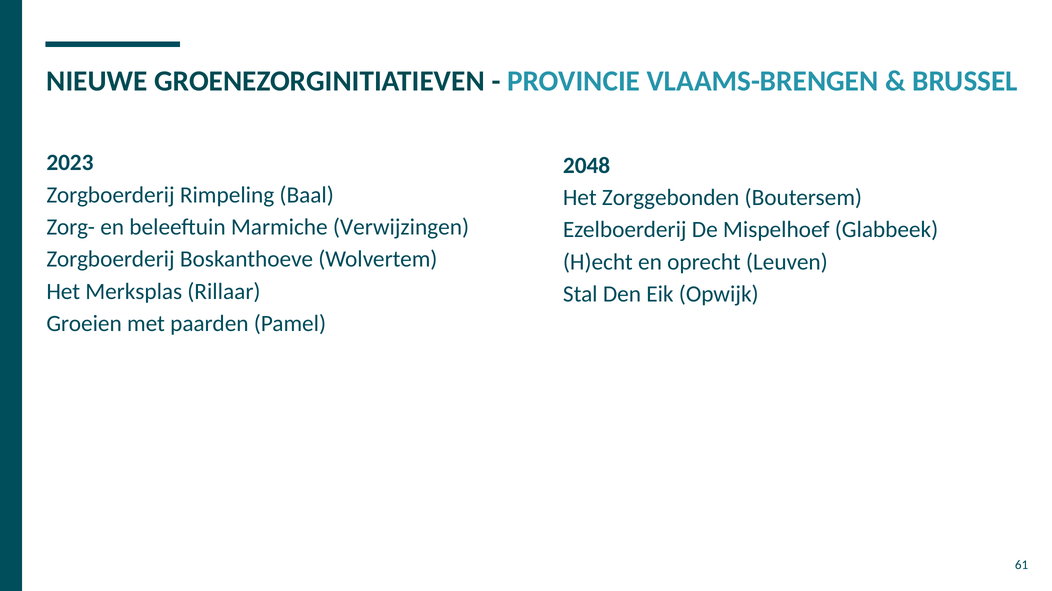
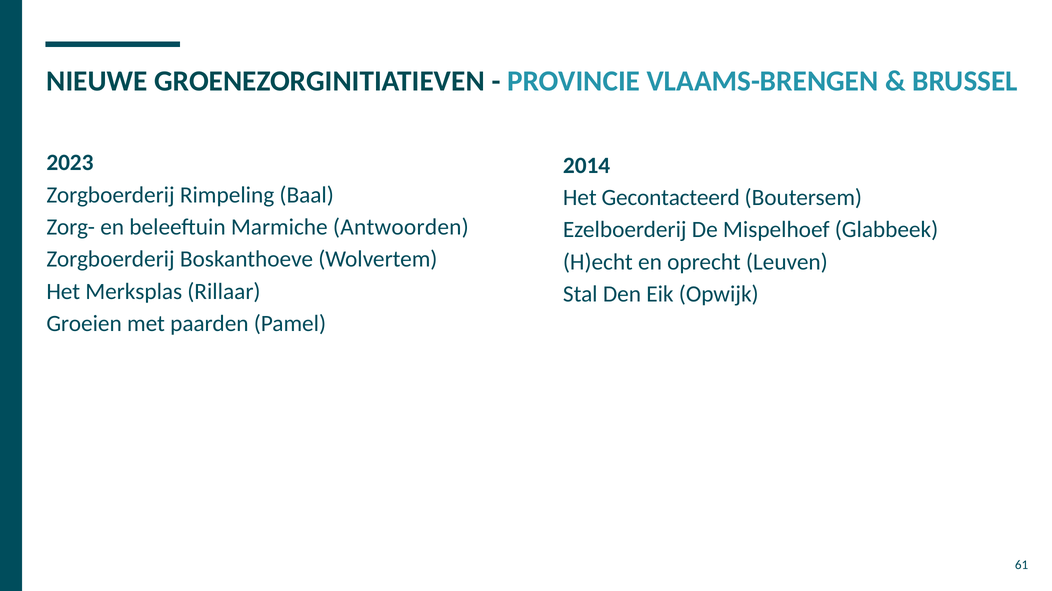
2048: 2048 -> 2014 (587, 166)
Zorggebonden: Zorggebonden -> Gecontacteerd (671, 198)
Verwijzingen: Verwijzingen -> Antwoorden (401, 227)
